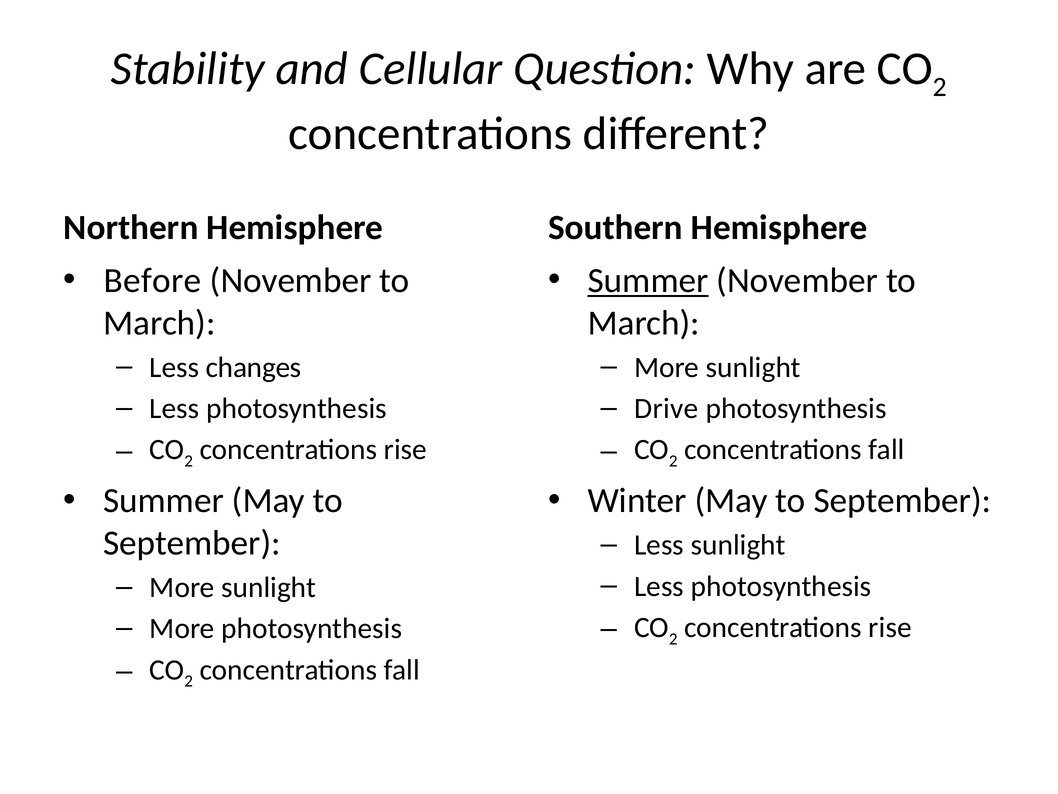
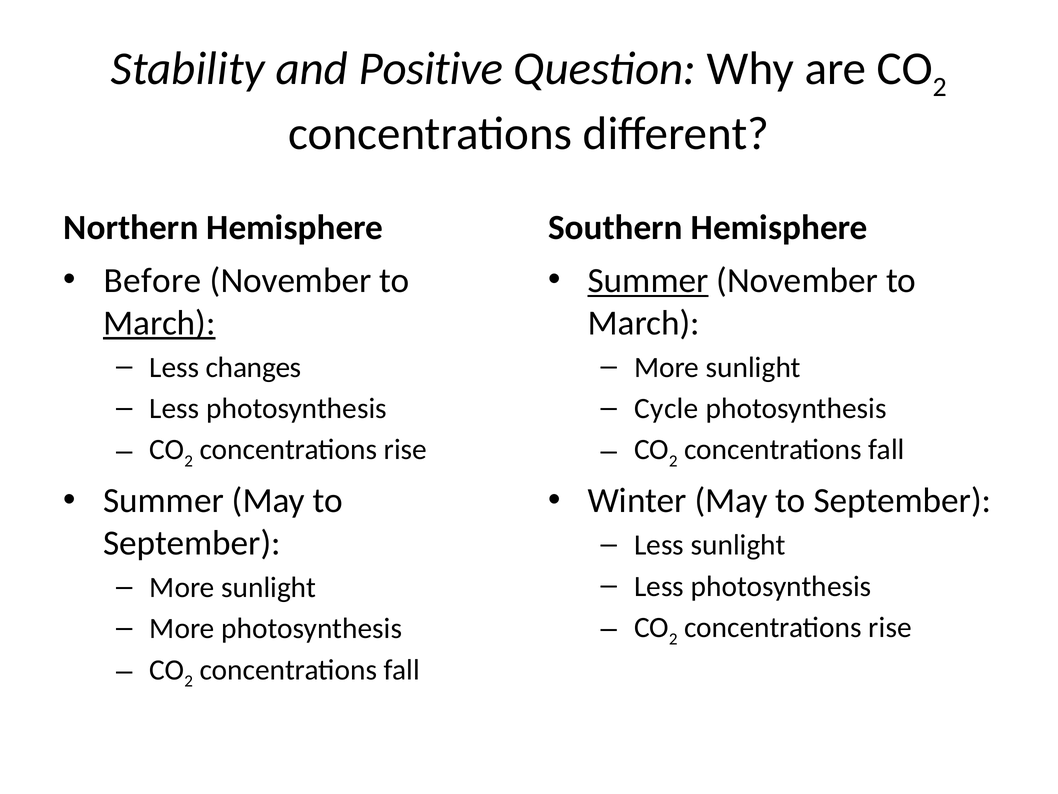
Cellular: Cellular -> Positive (431, 69)
March underline: none -> present (159, 323)
Drive: Drive -> Cycle (666, 408)
